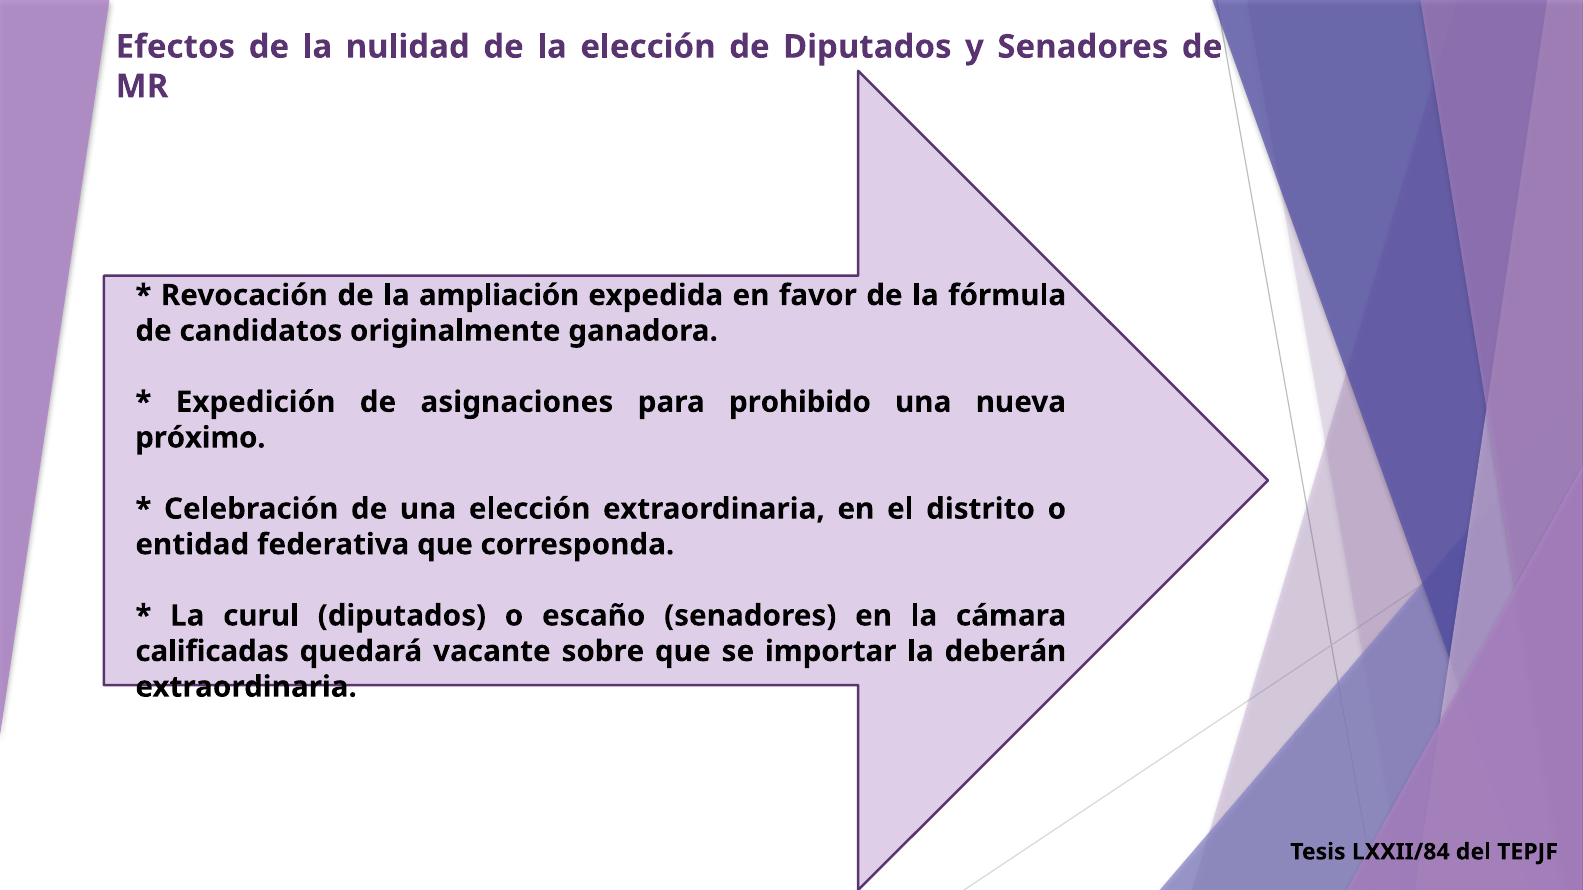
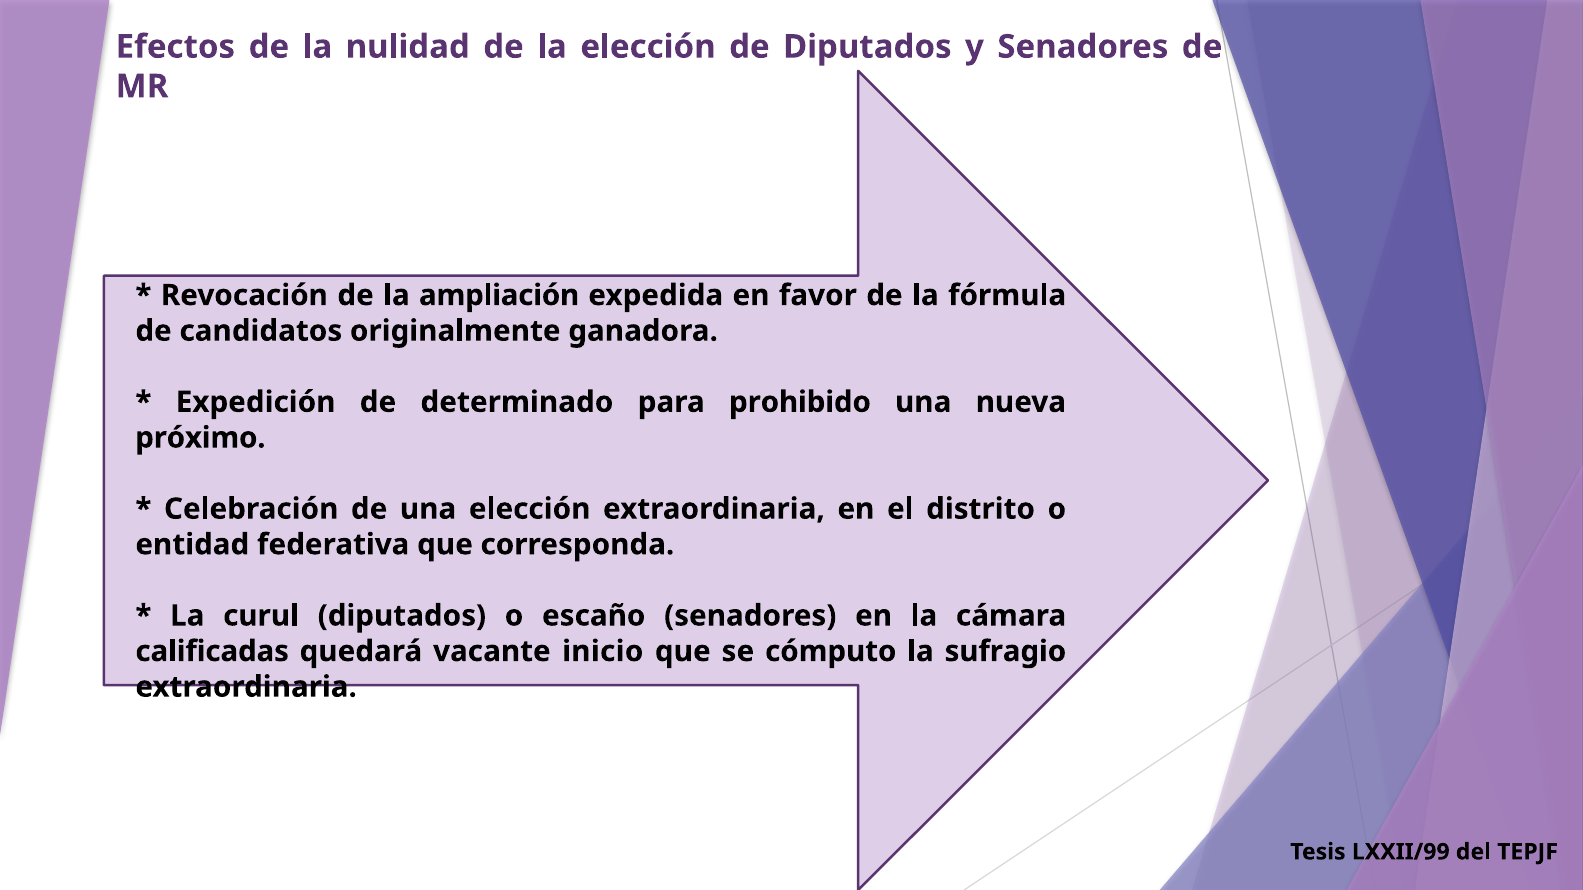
asignaciones: asignaciones -> determinado (517, 402)
sobre: sobre -> inicio (603, 652)
importar: importar -> cómputo (831, 652)
deberán: deberán -> sufragio (1005, 652)
LXXII/84: LXXII/84 -> LXXII/99 (1401, 852)
